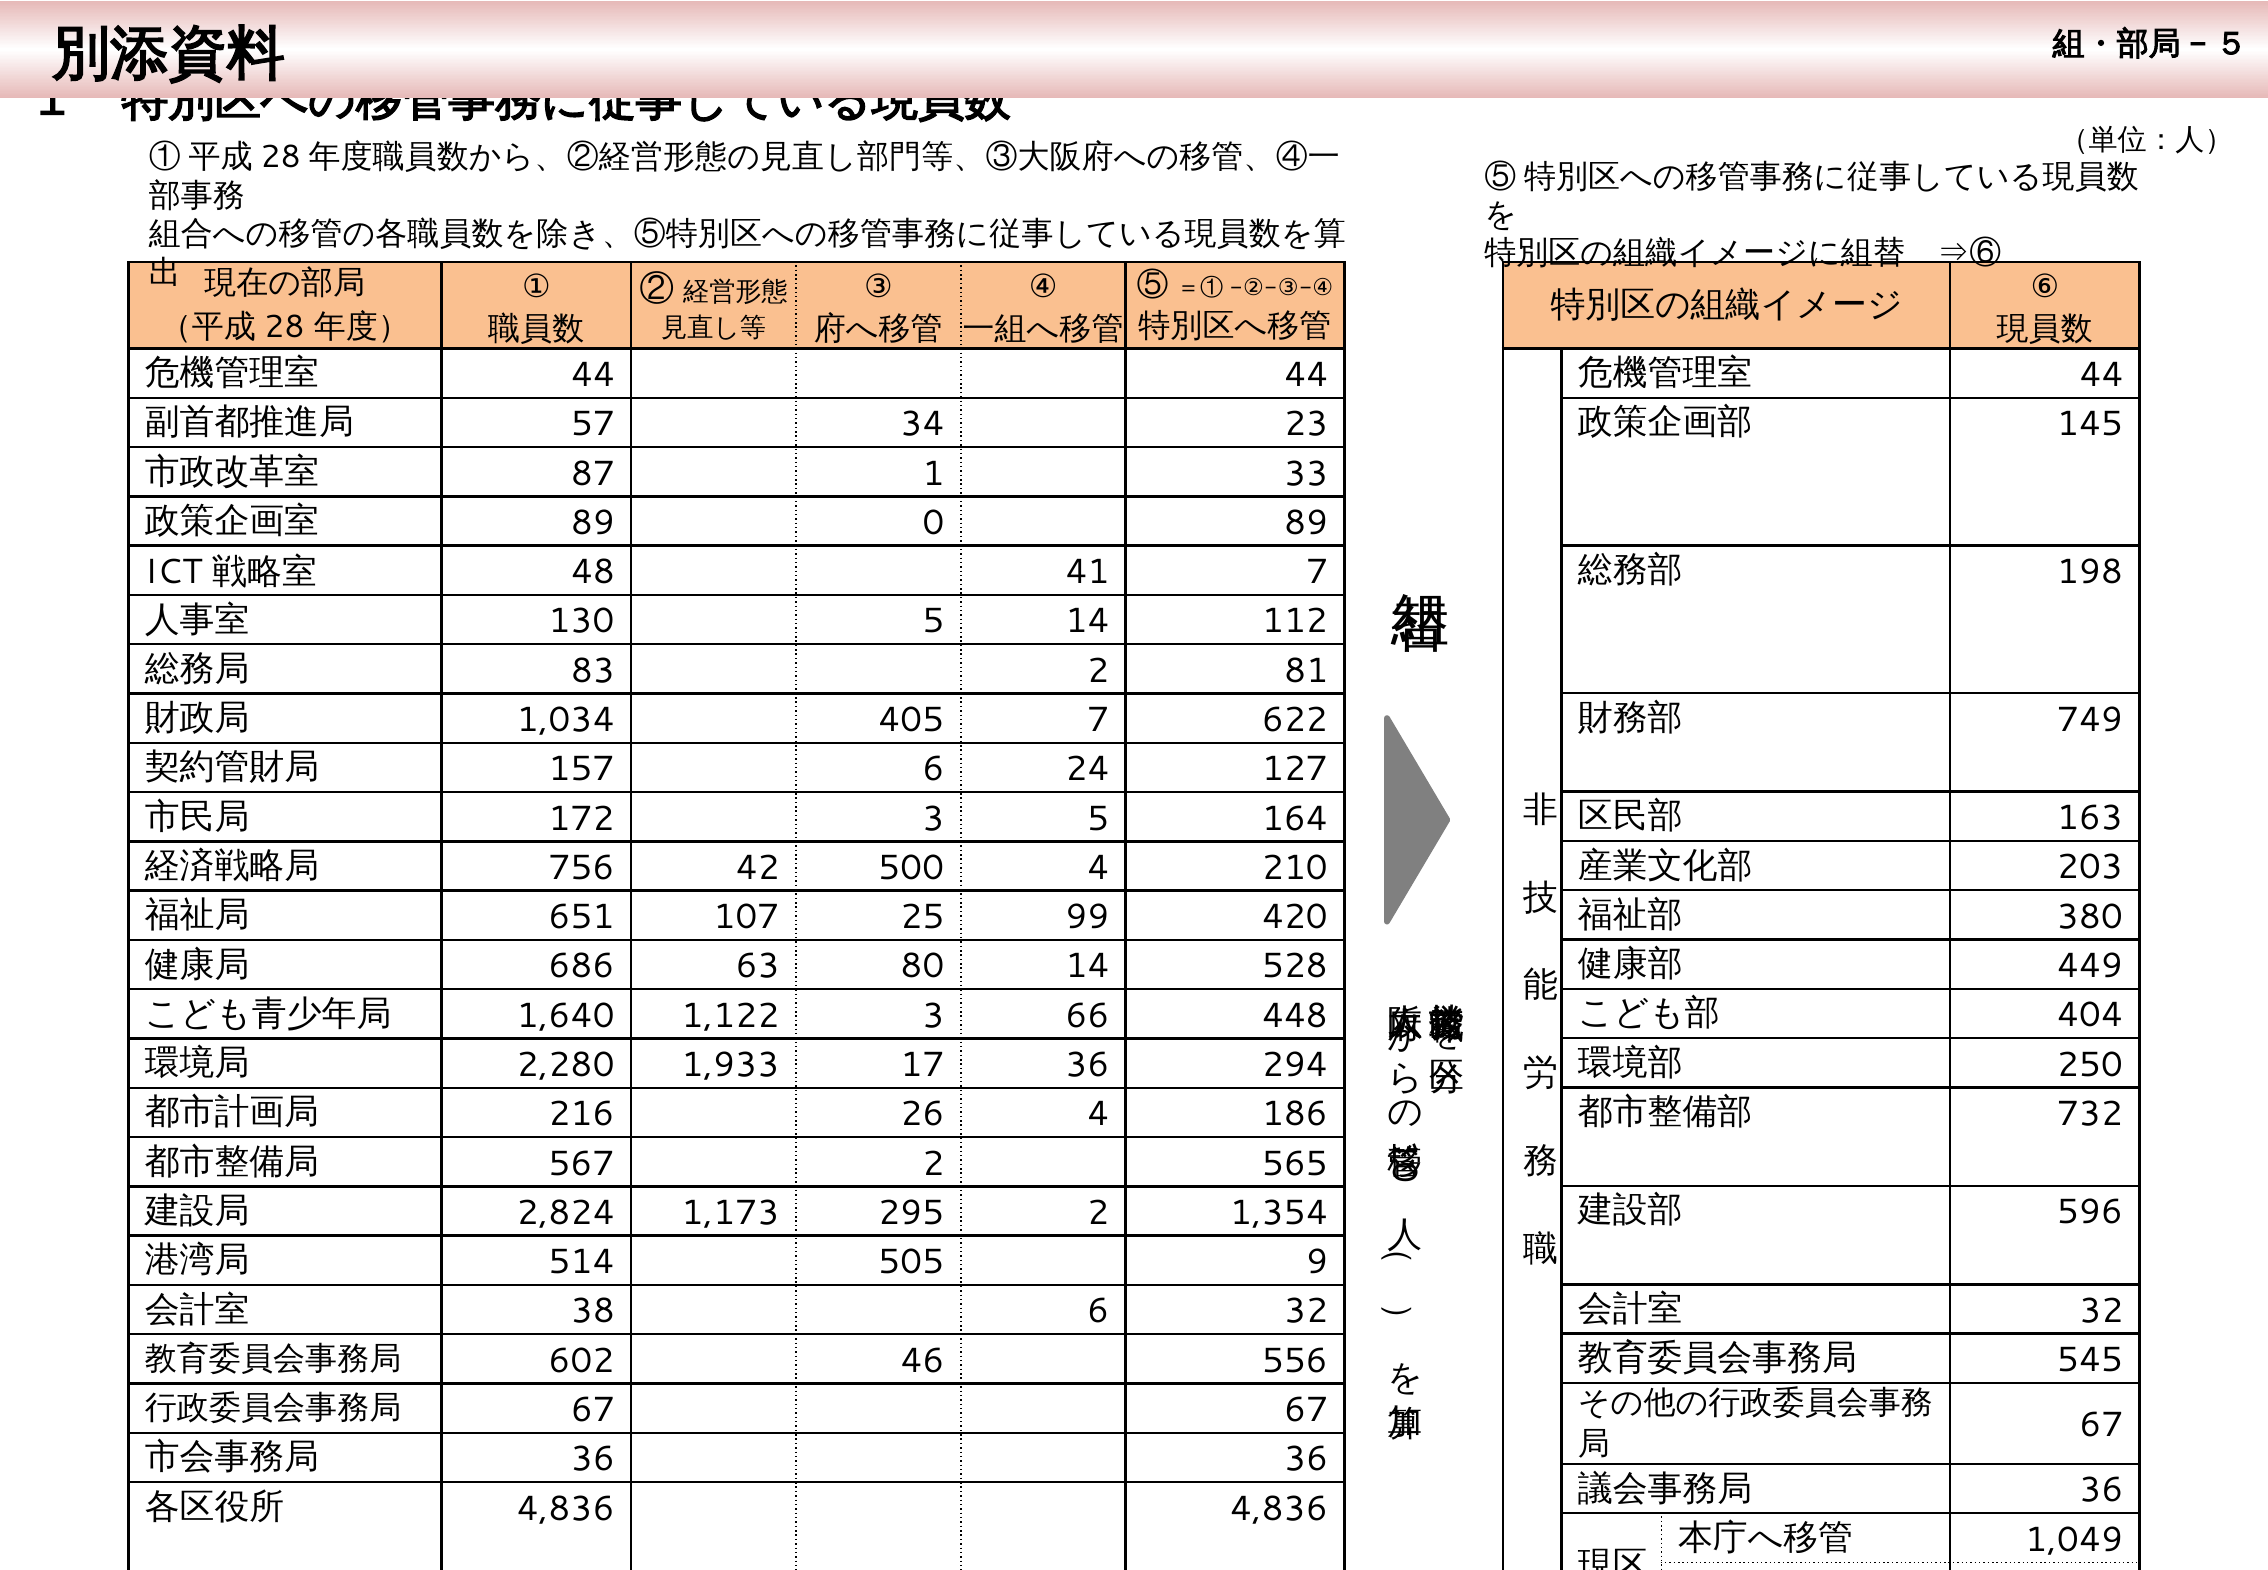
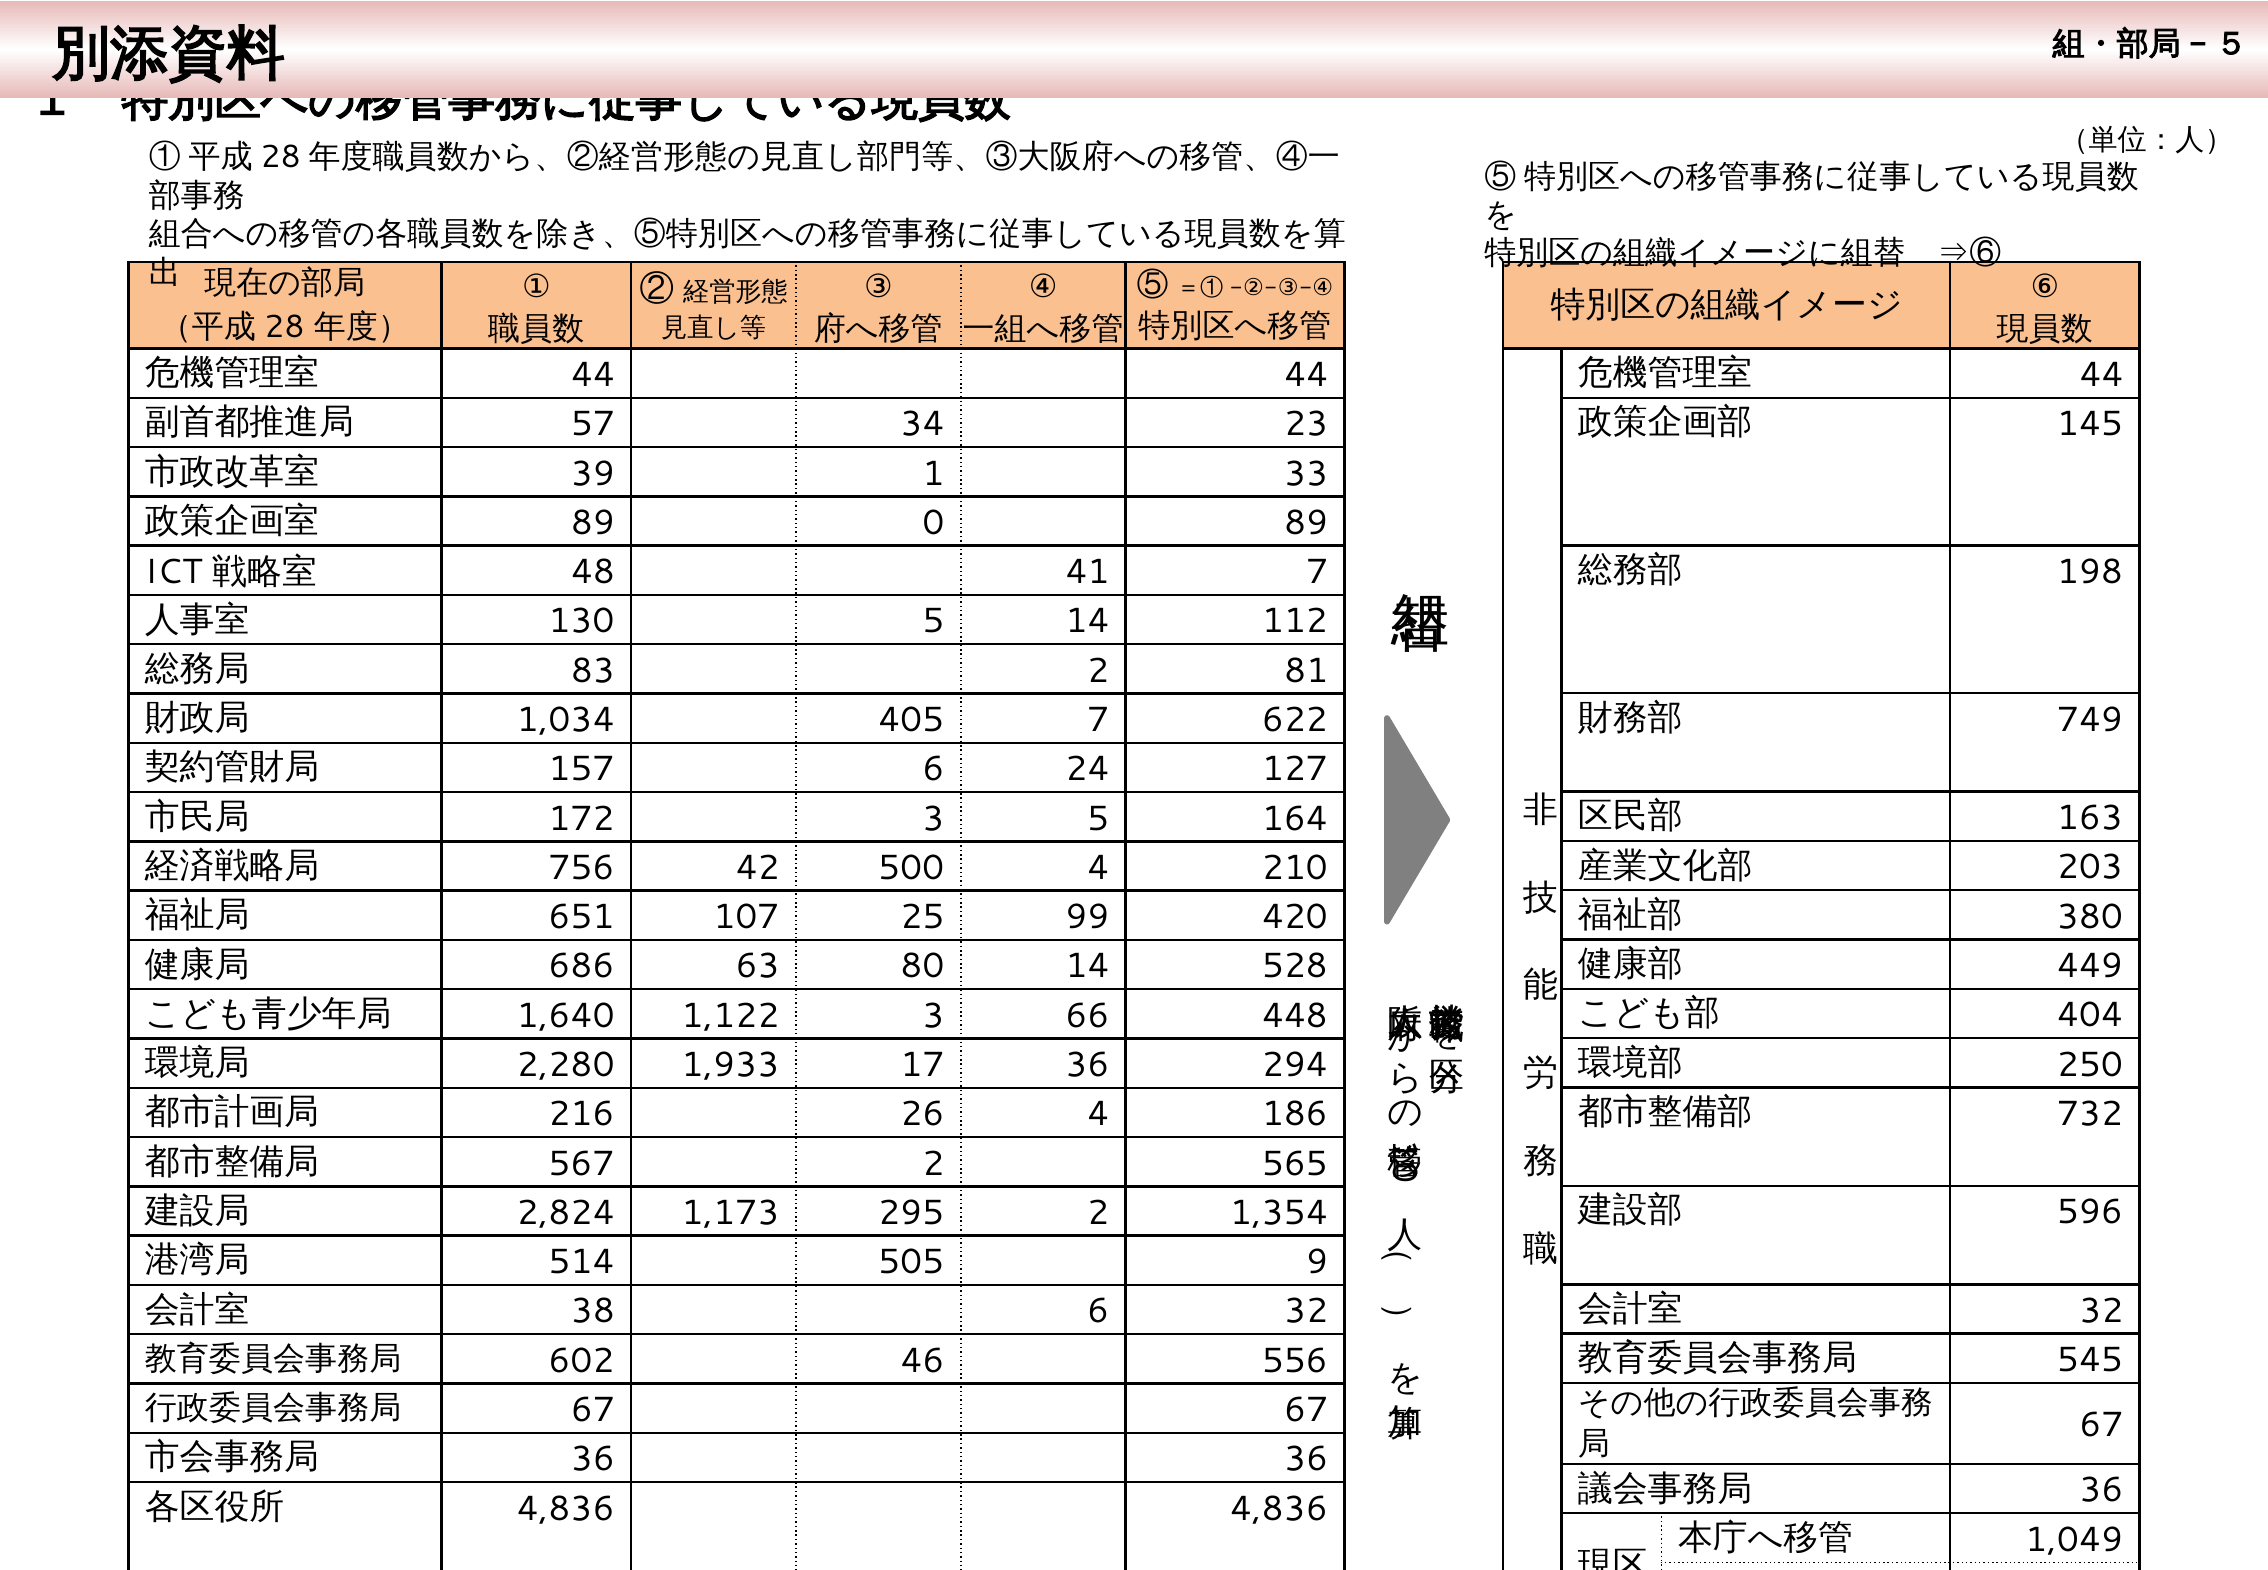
87: 87 -> 39 (593, 474)
